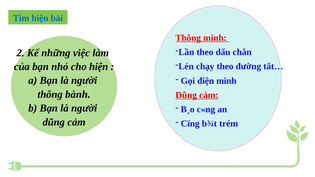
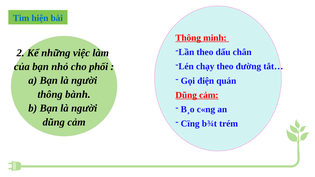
cho hiện: hiện -> phối (99, 67)
điện minh: minh -> quán (226, 81)
